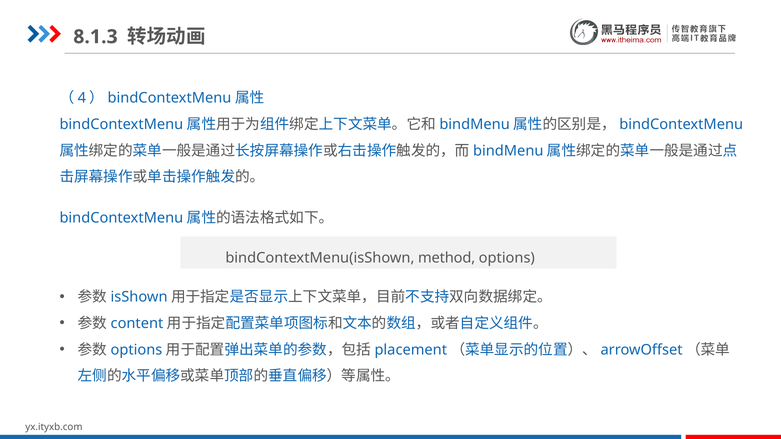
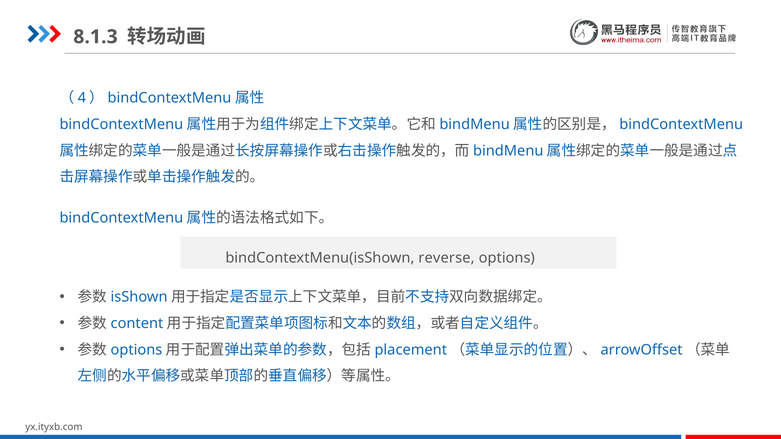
method: method -> reverse (446, 258)
